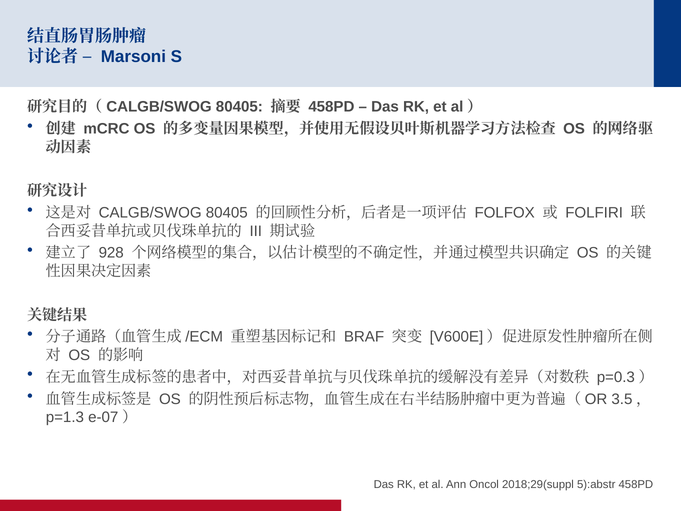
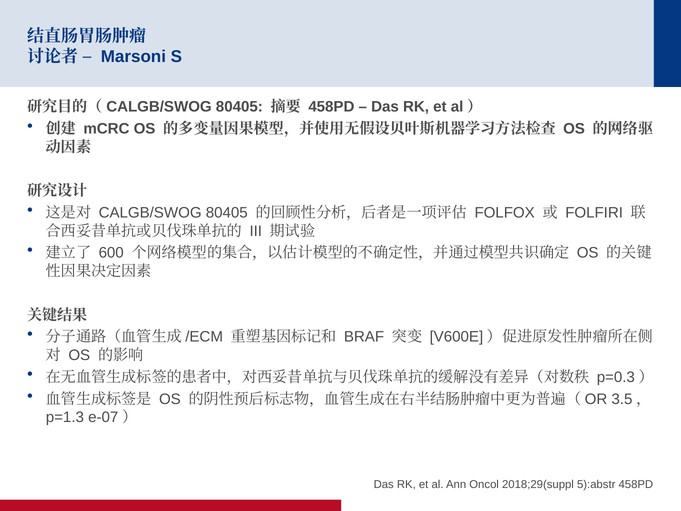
928: 928 -> 600 (111, 253)
